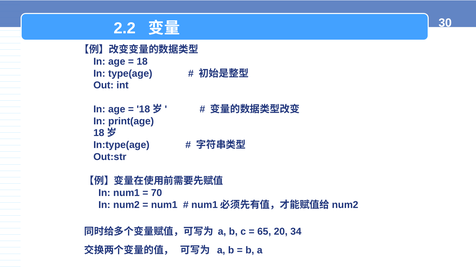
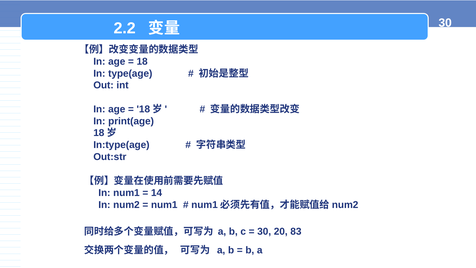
70: 70 -> 14 (157, 193)
65: 65 -> 30 (264, 231)
34: 34 -> 83 (296, 231)
